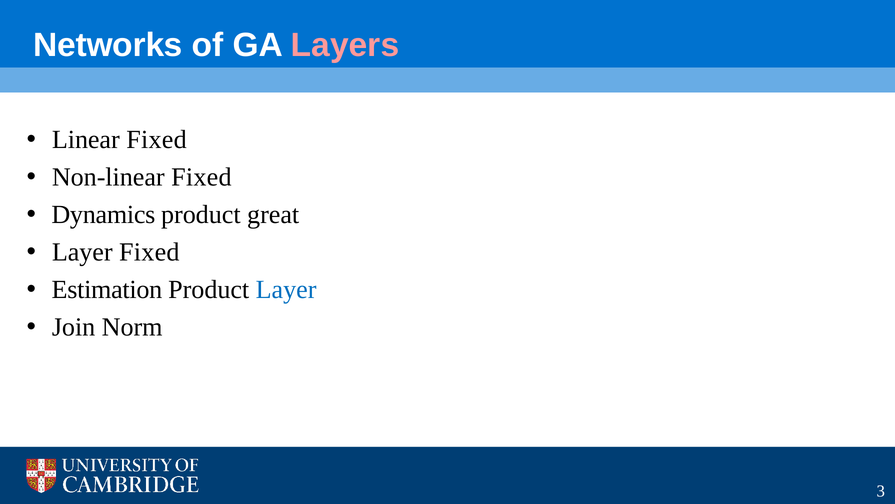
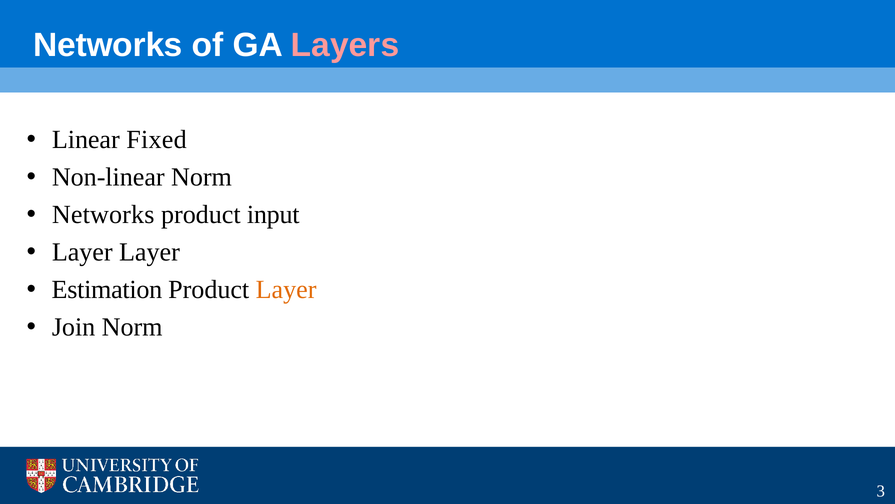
Non-linear Fixed: Fixed -> Norm (202, 177)
Dynamics: Dynamics -> Networks (103, 214)
great: great -> input (273, 214)
Layer Fixed: Fixed -> Layer (149, 252)
Layer colour: blue -> orange (286, 289)
